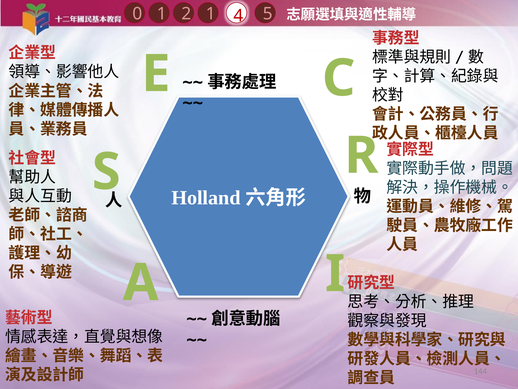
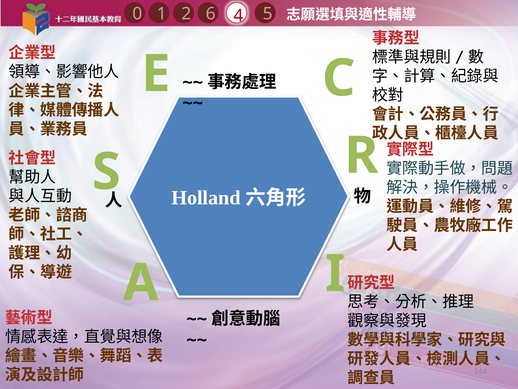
1 1: 1 -> 6 (211, 14)
